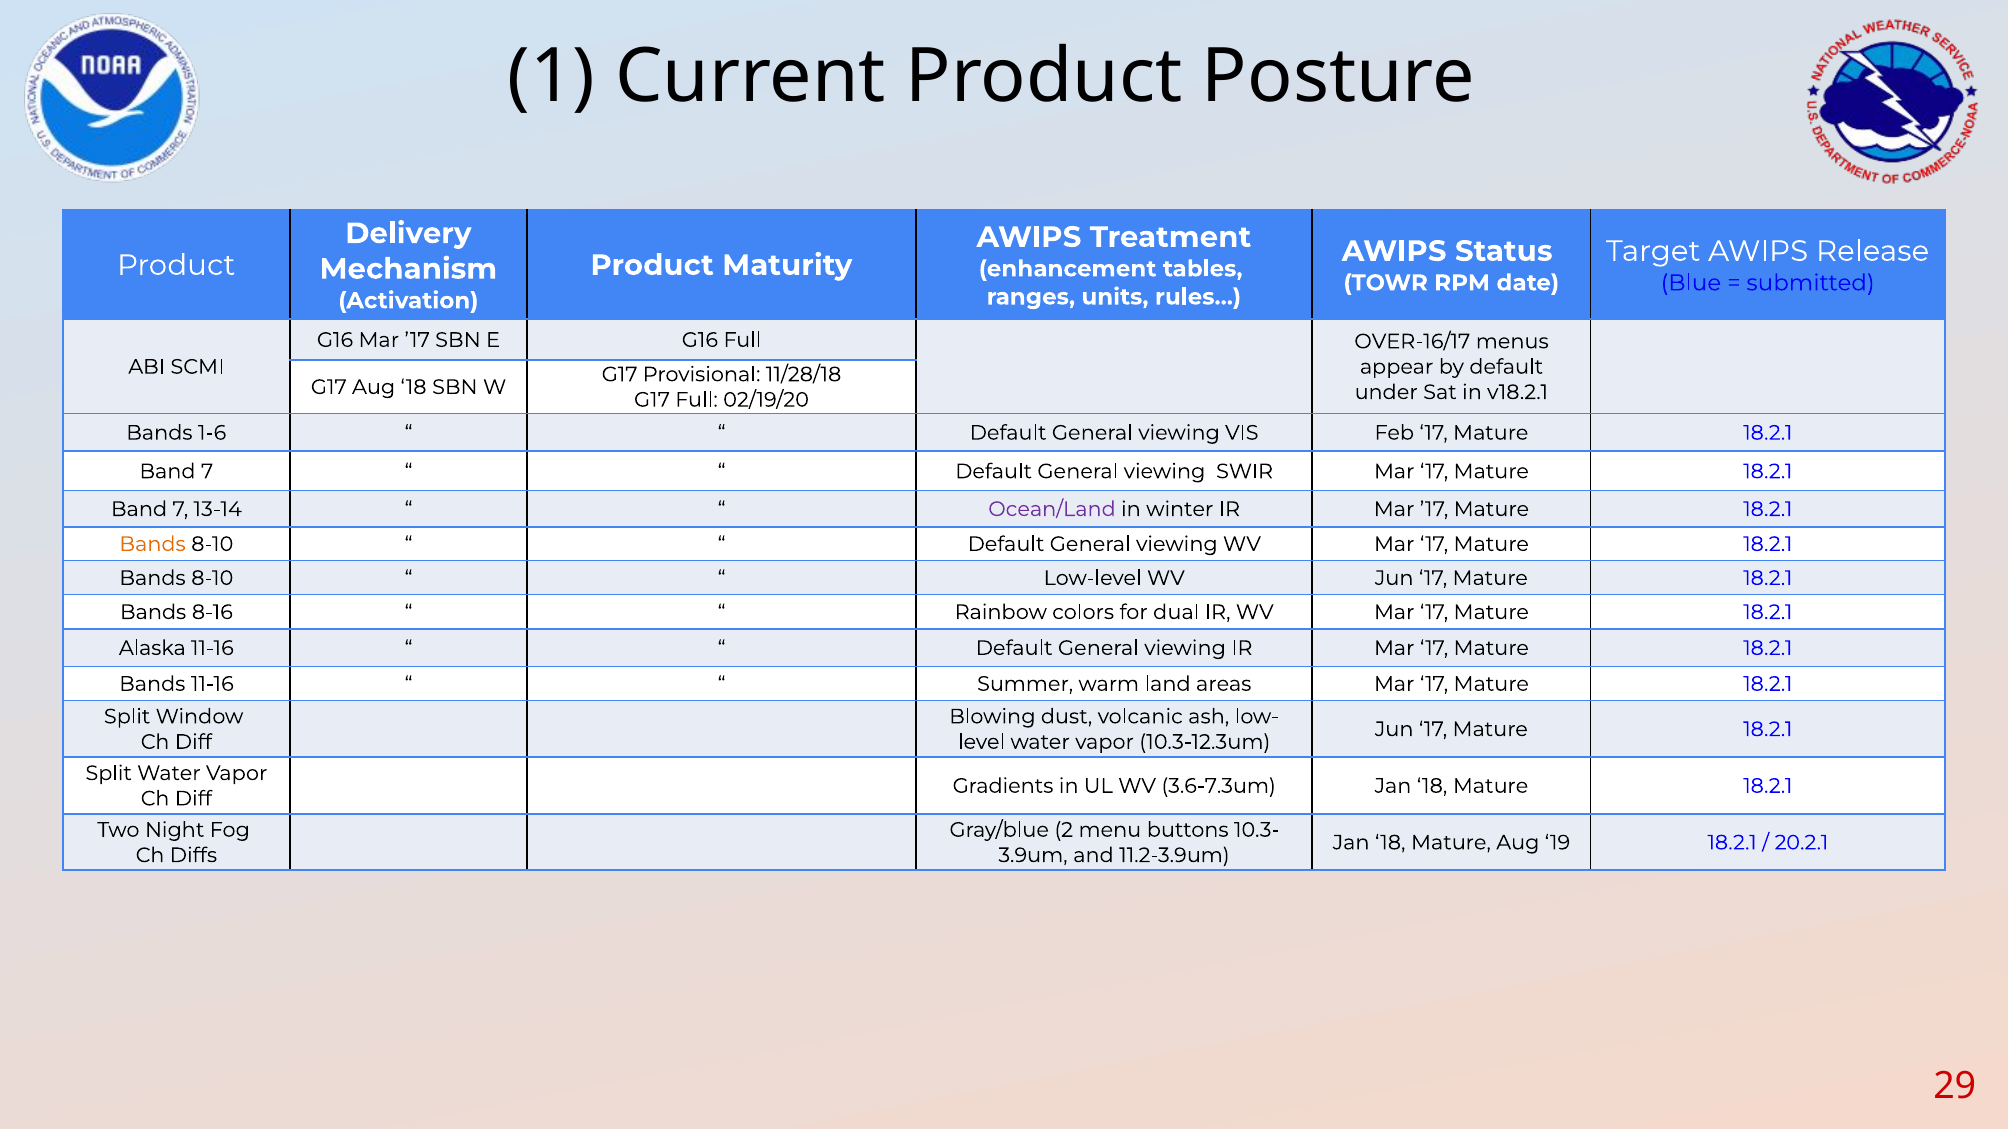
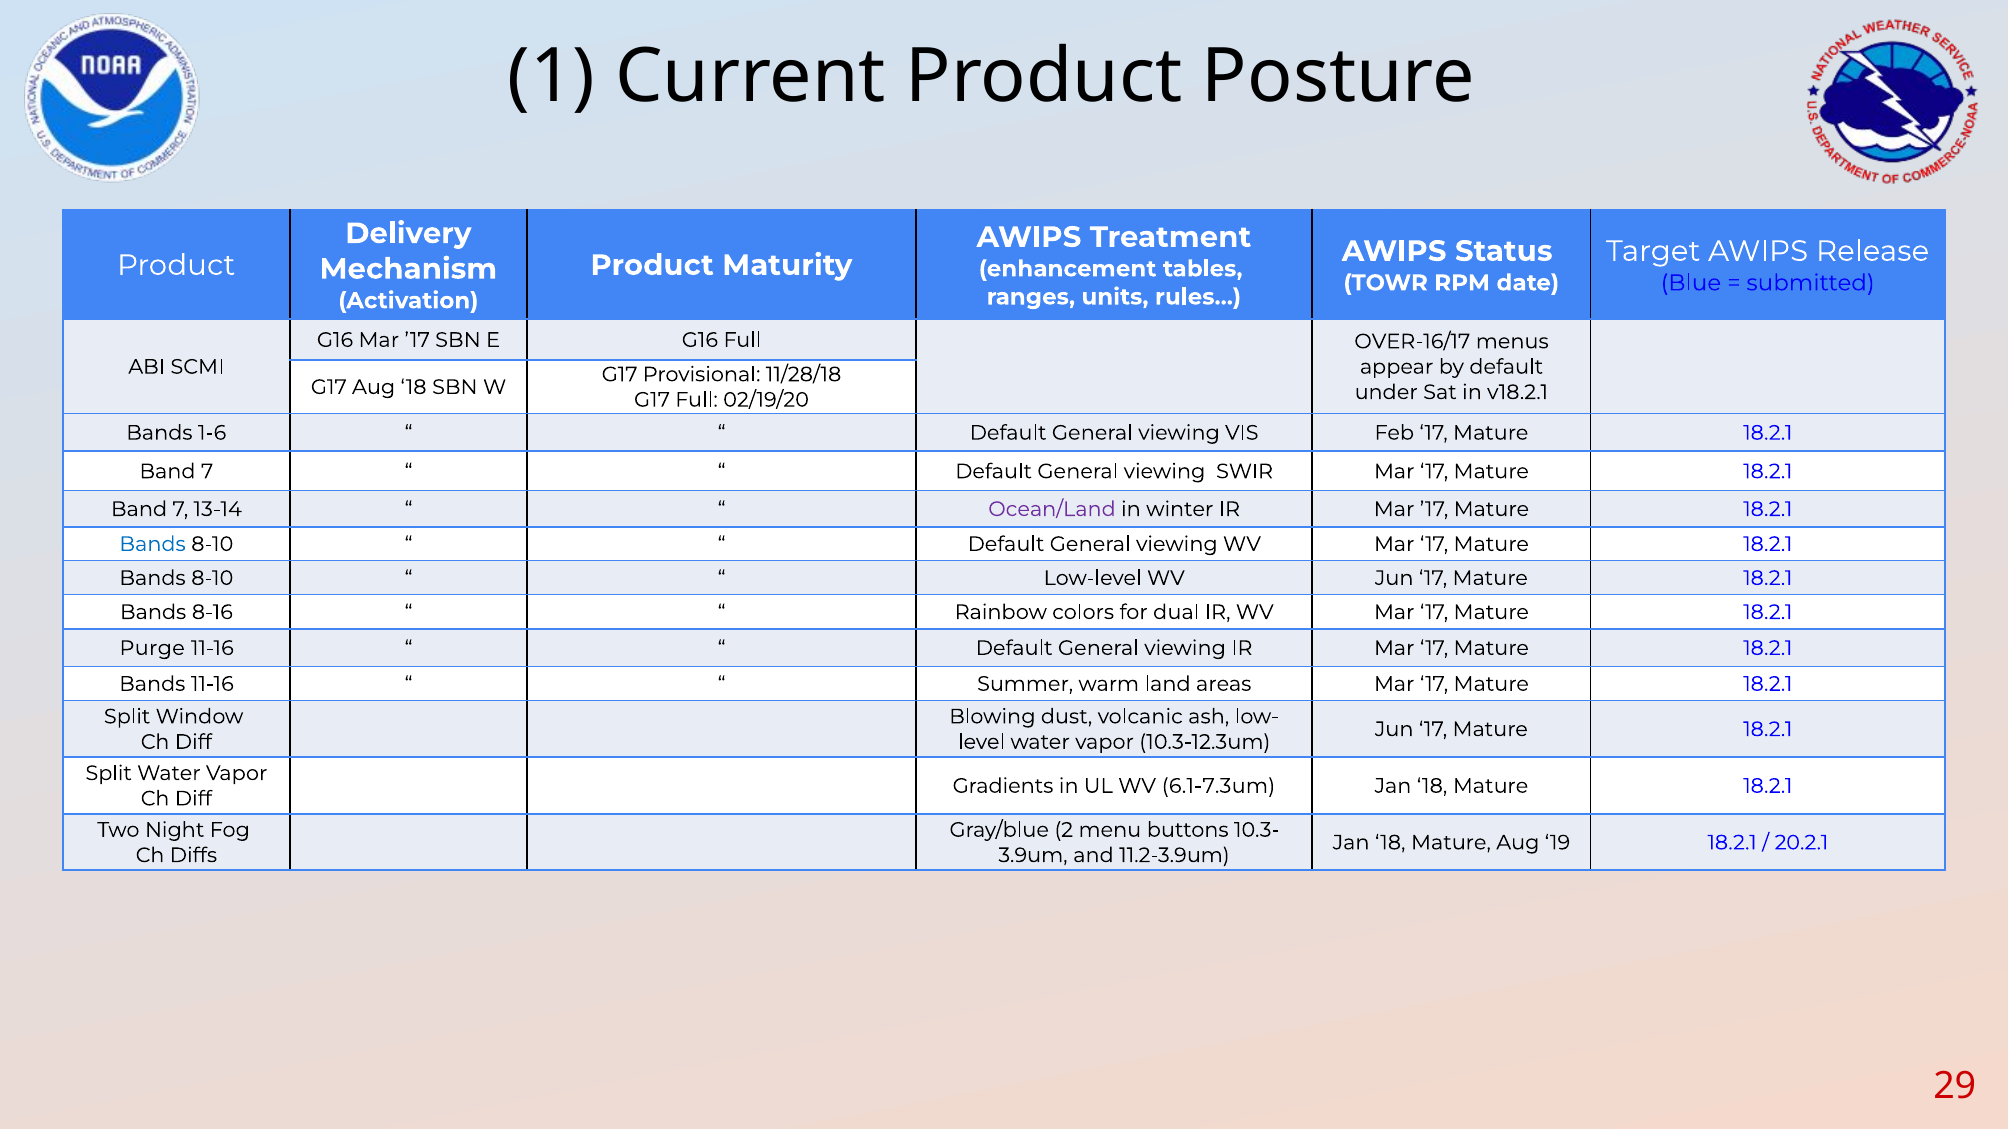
Bands colour: orange -> blue (153, 544)
Alaska: Alaska -> Purge (152, 648)
3.6-7.3um: 3.6-7.3um -> 6.1-7.3um (1218, 786)
